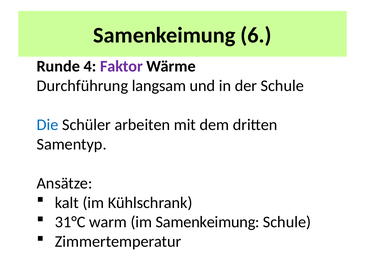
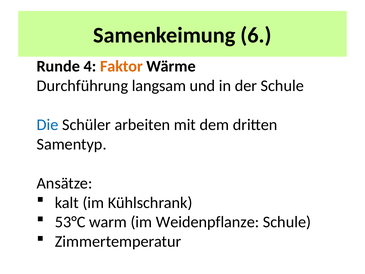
Faktor colour: purple -> orange (121, 66)
31°C: 31°C -> 53°C (70, 222)
im Samenkeimung: Samenkeimung -> Weidenpflanze (208, 222)
